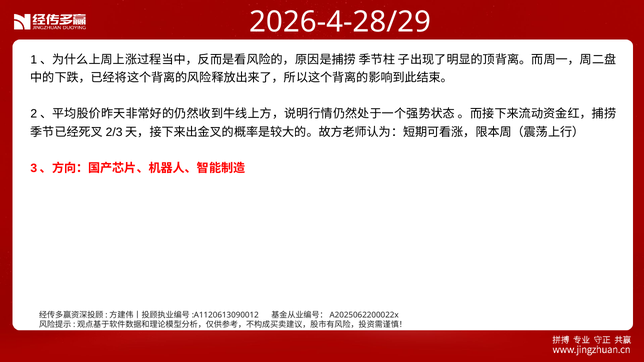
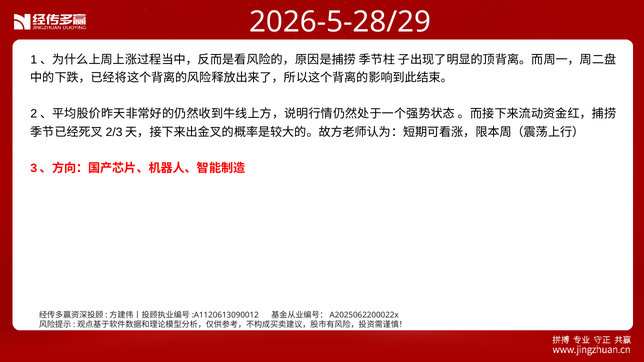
2026-4-28/29: 2026-4-28/29 -> 2026-5-28/29 (340, 22)
